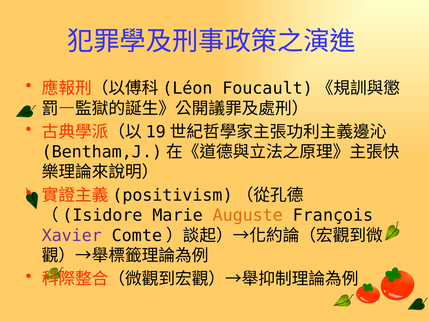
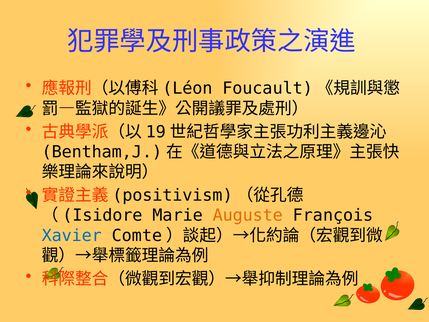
Xavier colour: purple -> blue (72, 235)
